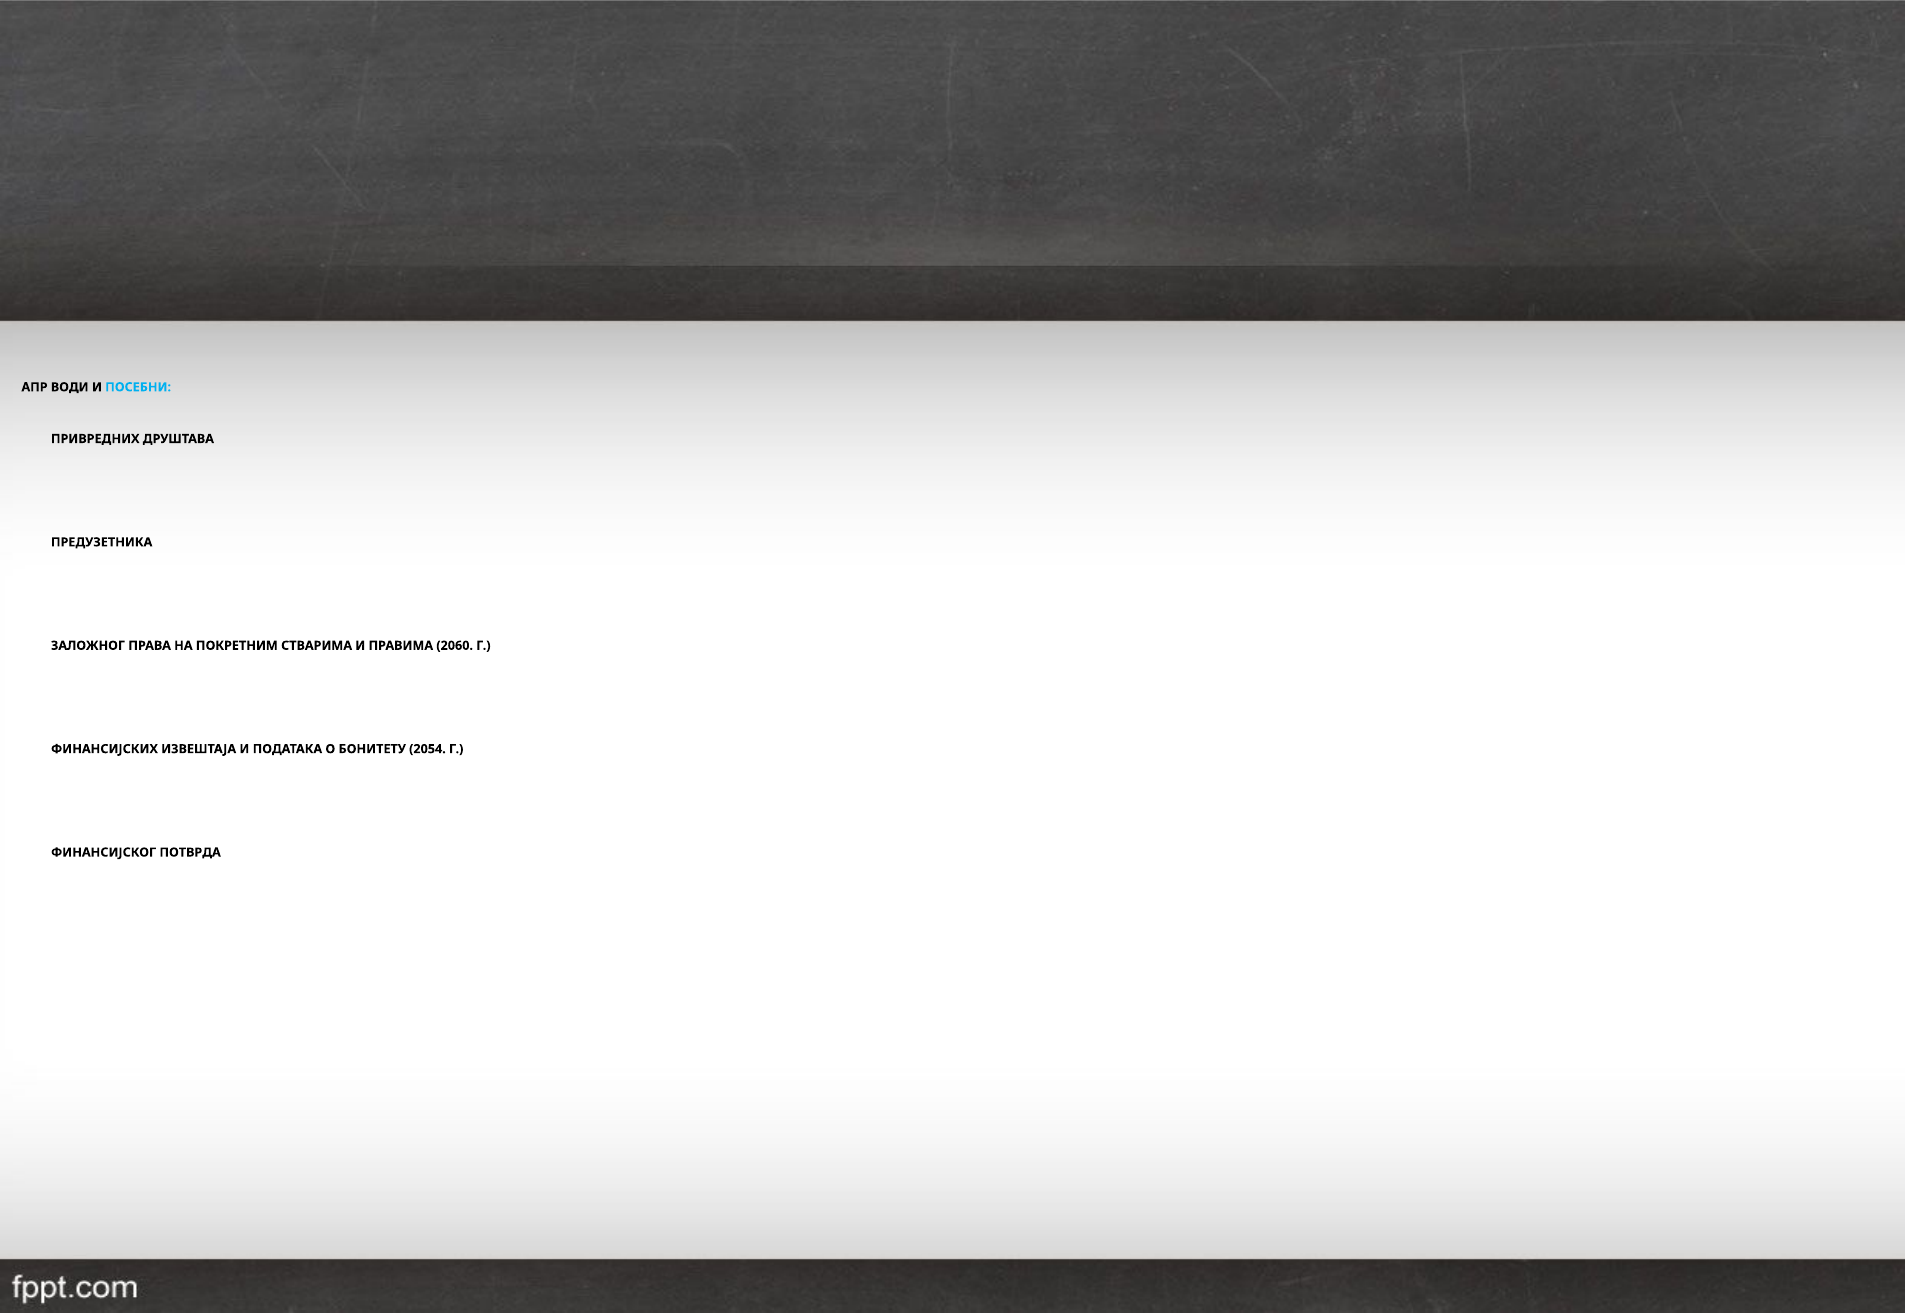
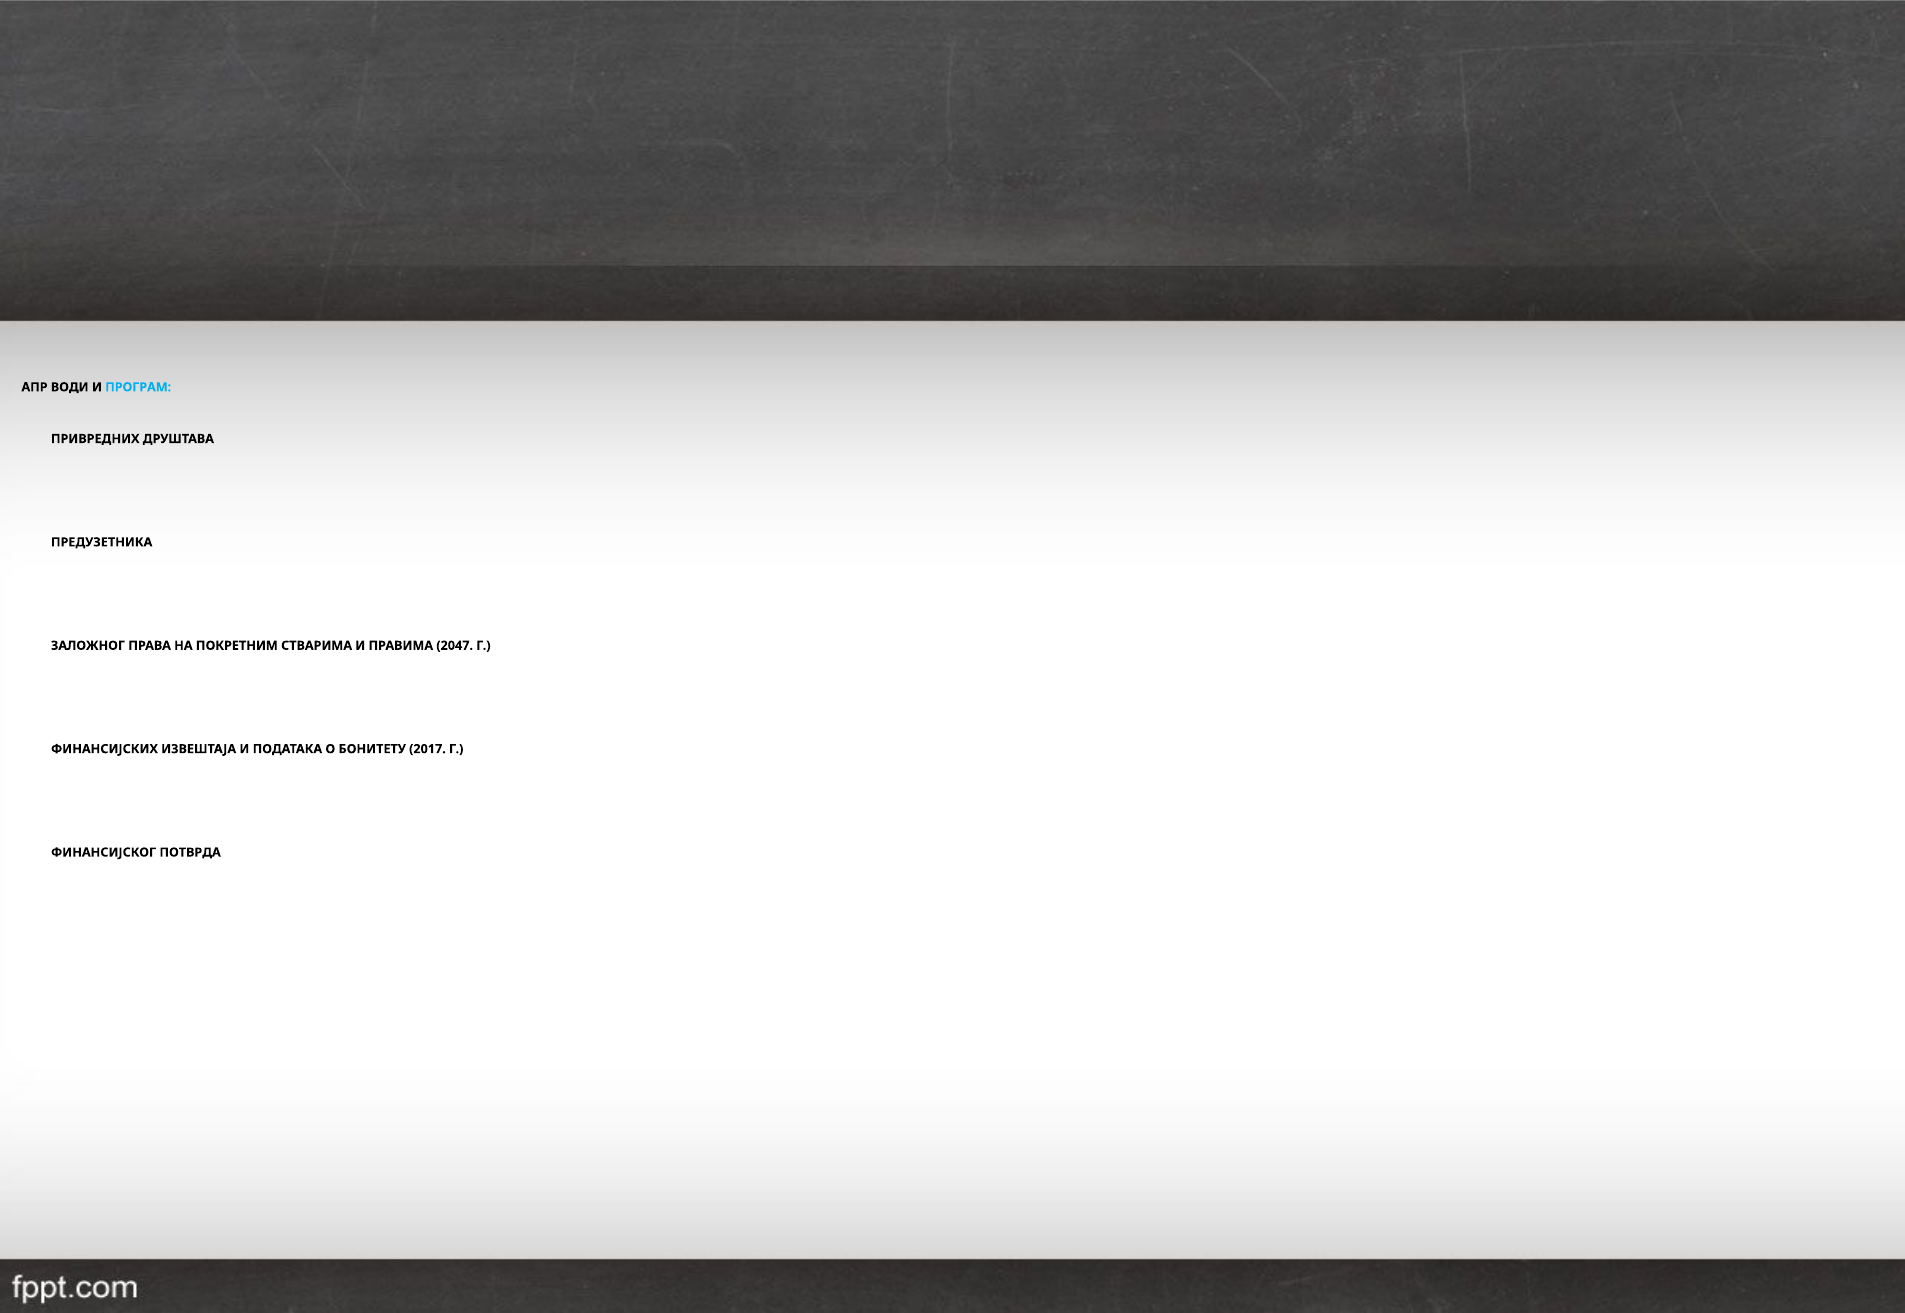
ПОСЕБНИ: ПОСЕБНИ -> ПРОГРАМ (138, 387)
2060: 2060 -> 2047 (455, 645)
2054: 2054 -> 2017 (427, 749)
